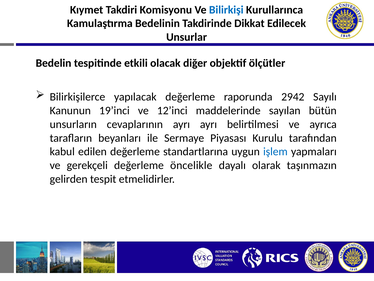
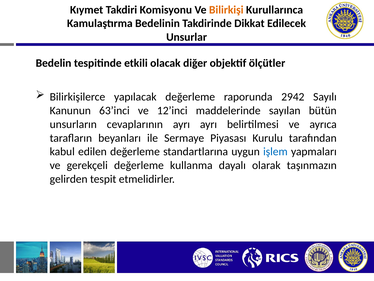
Bilirkişi colour: blue -> orange (226, 10)
19’inci: 19’inci -> 63’inci (114, 110)
öncelikle: öncelikle -> kullanma (191, 165)
